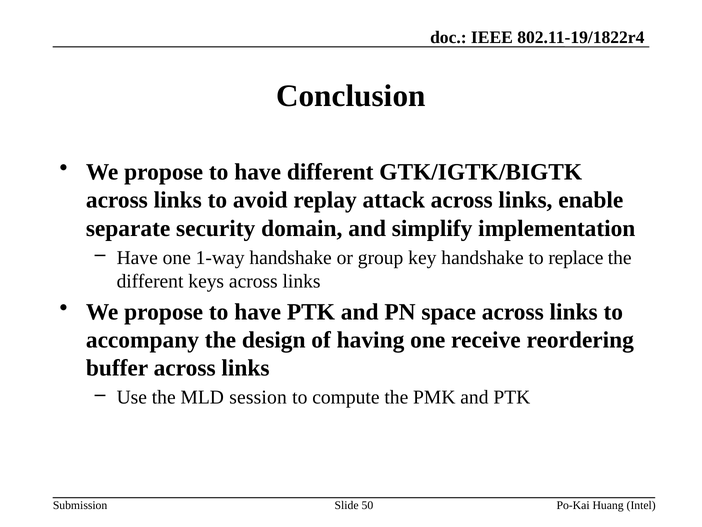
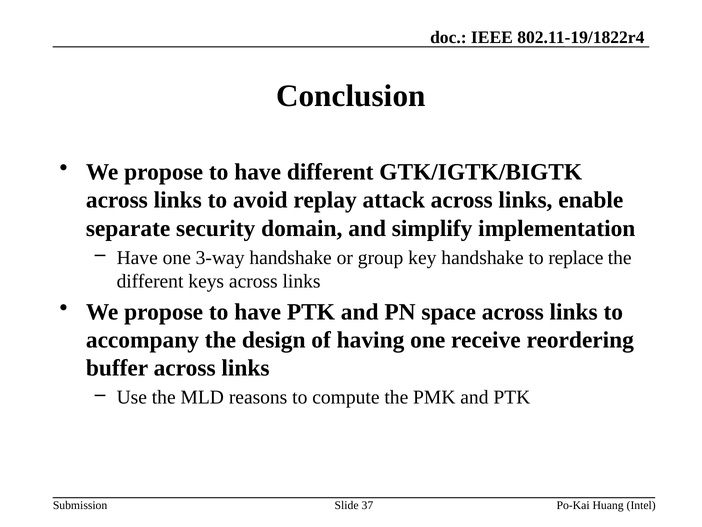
1-way: 1-way -> 3-way (220, 257)
session: session -> reasons (258, 397)
50: 50 -> 37 (367, 505)
